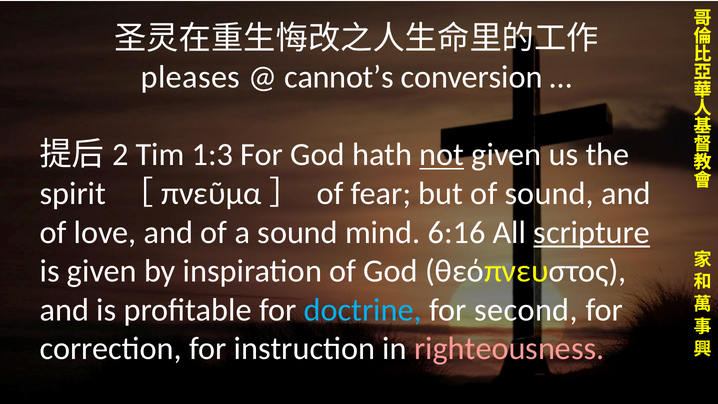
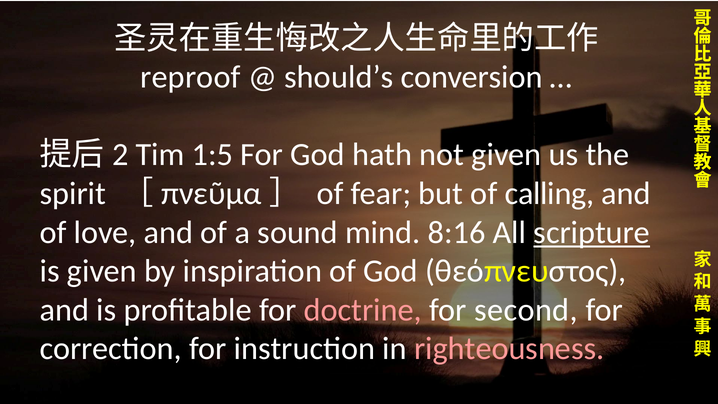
pleases: pleases -> reproof (191, 77)
cannot’s: cannot’s -> should’s (339, 77)
1:3: 1:3 -> 1:5 (213, 155)
not underline: present -> none (442, 155)
of sound: sound -> calling (549, 194)
6:16: 6:16 -> 8:16 (457, 232)
doctrine colour: light blue -> pink (363, 310)
